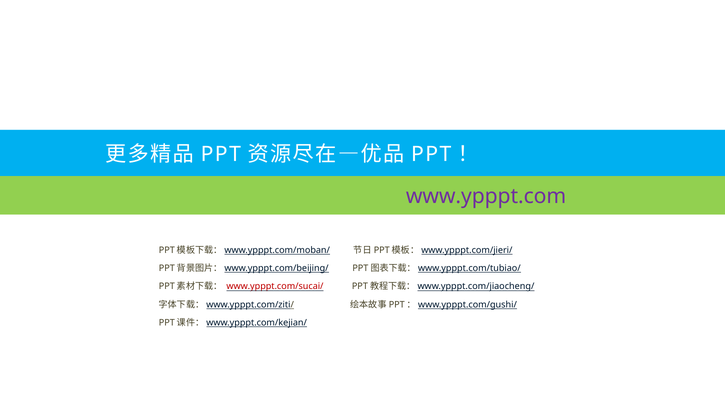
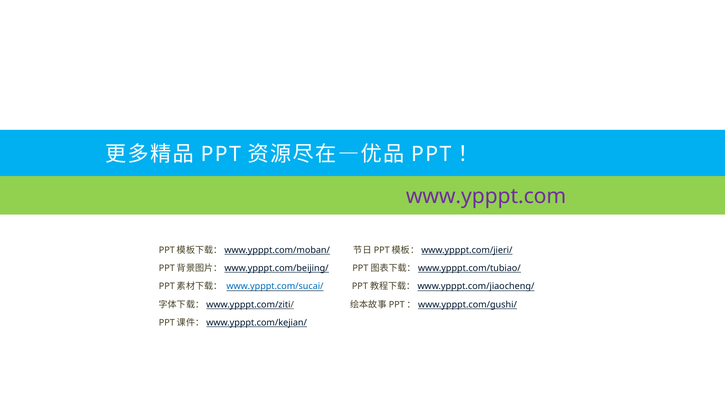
www.ypppt.com/sucai/ colour: red -> blue (275, 286)
